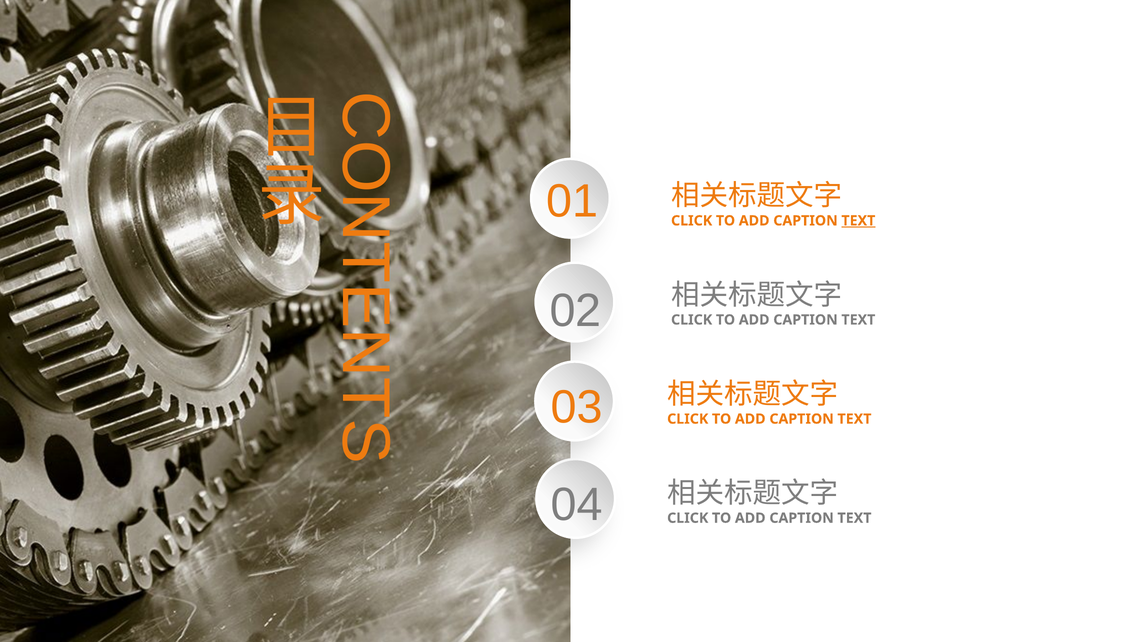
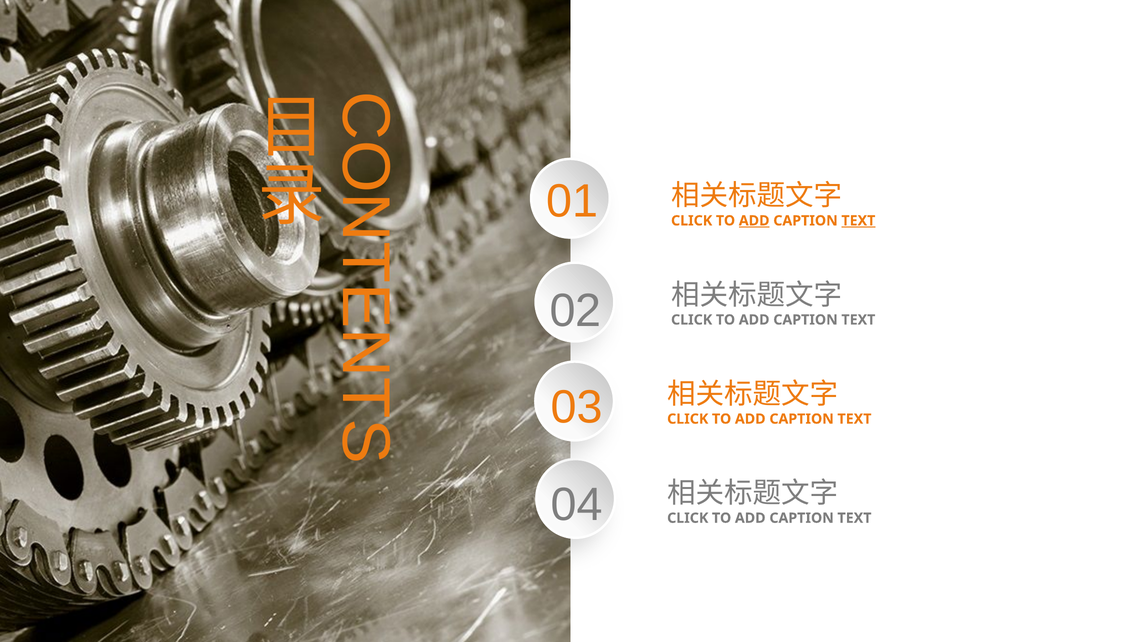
ADD underline: none -> present (754, 221)
